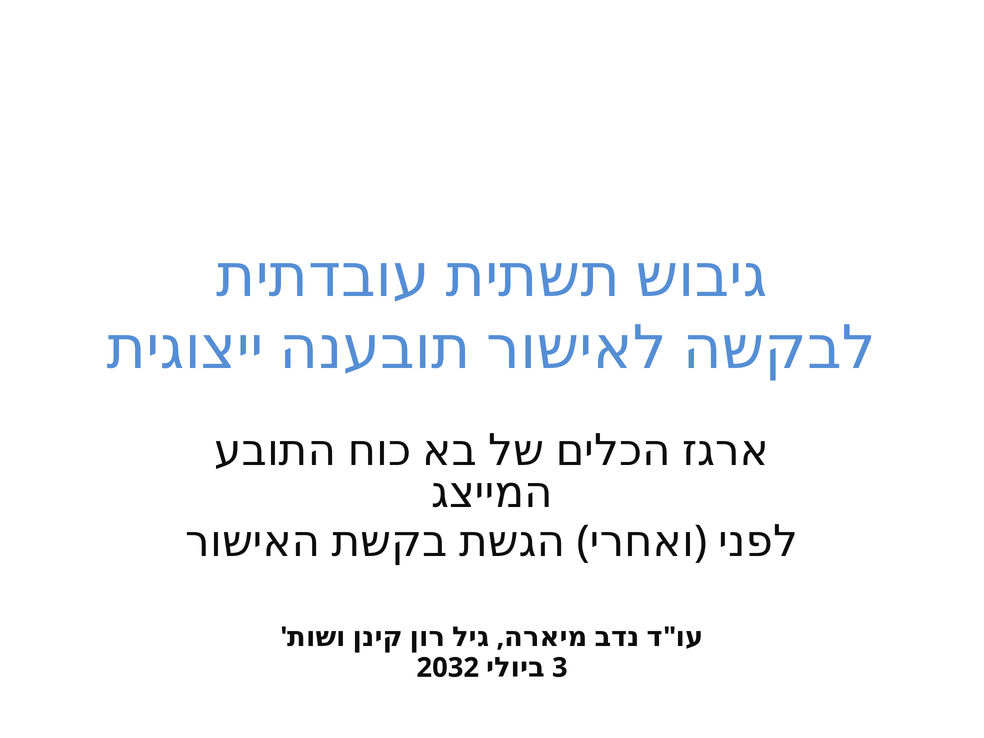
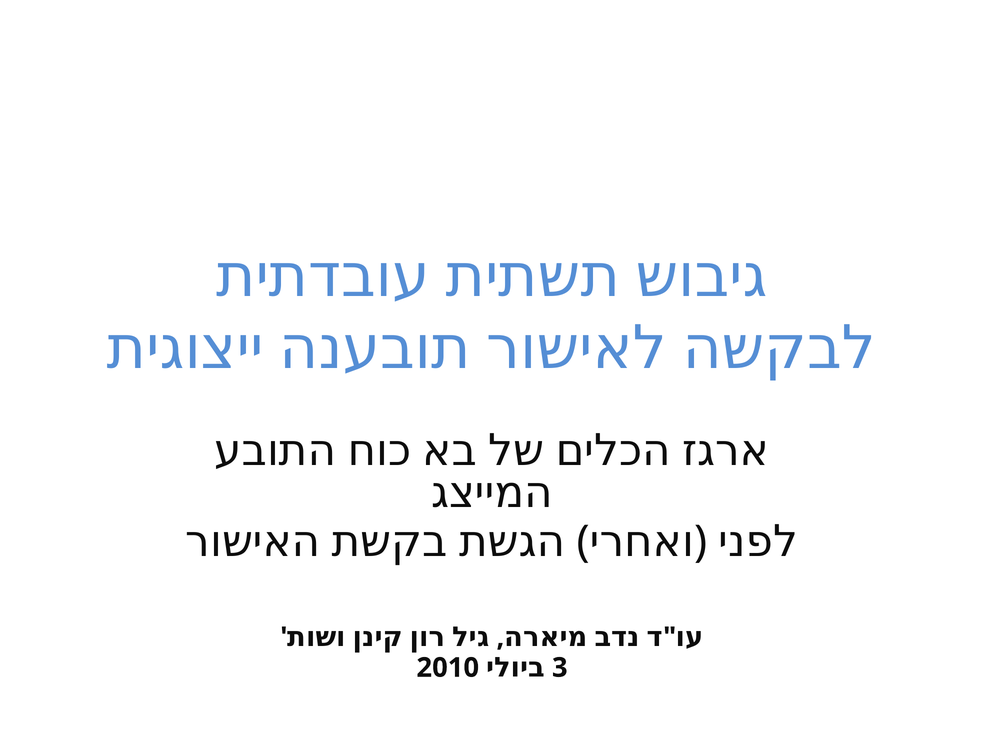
2032: 2032 -> 2010 (448, 668)
